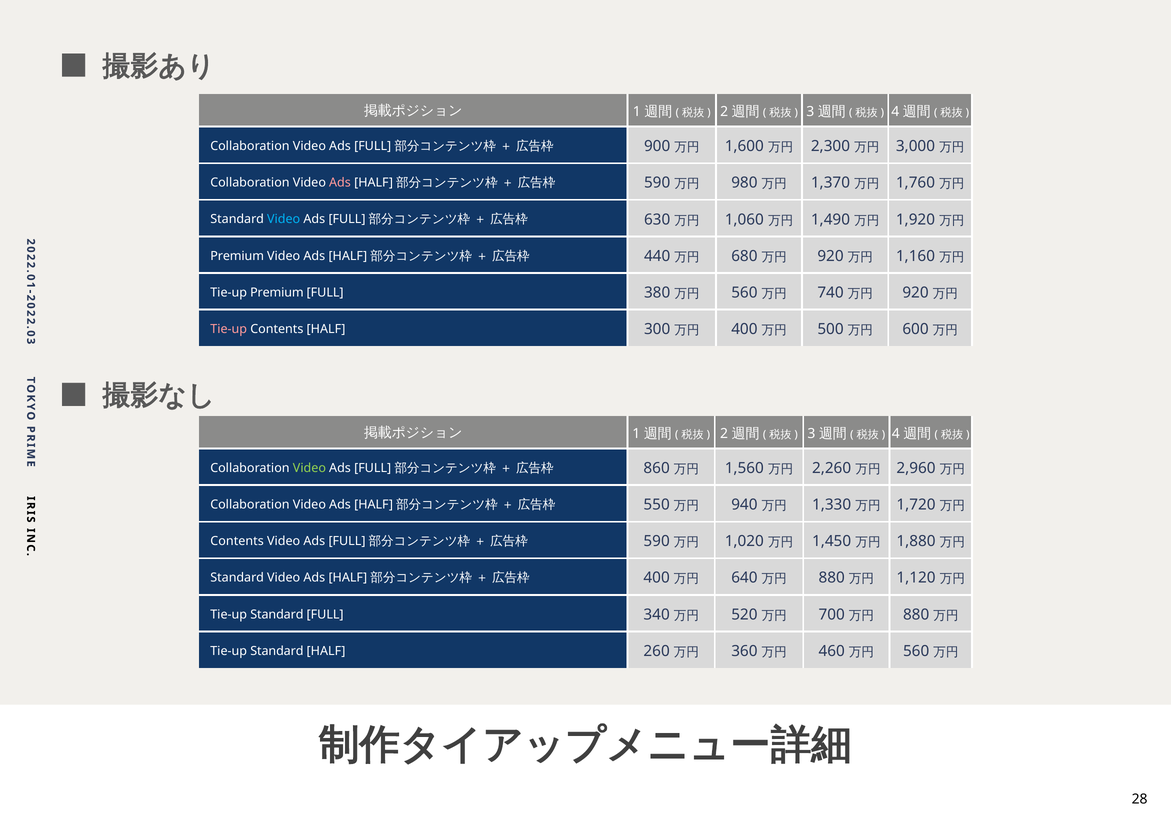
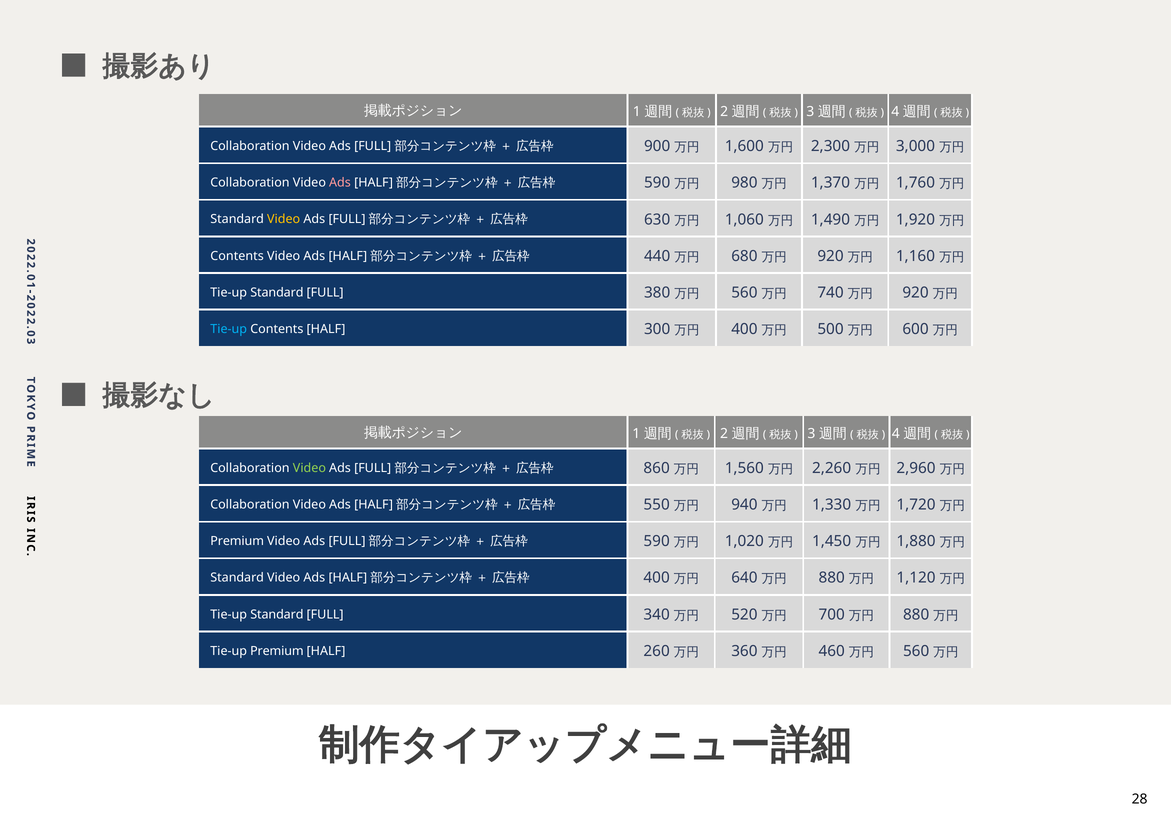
Video colour: light blue -> yellow (284, 219)
Premium: Premium -> Contents (237, 256)
Premium: Premium -> Standard (277, 292)
Tie-up colour: pink -> light blue (229, 329)
Contents: Contents -> Premium (237, 541)
Standard: Standard -> Premium (277, 651)
